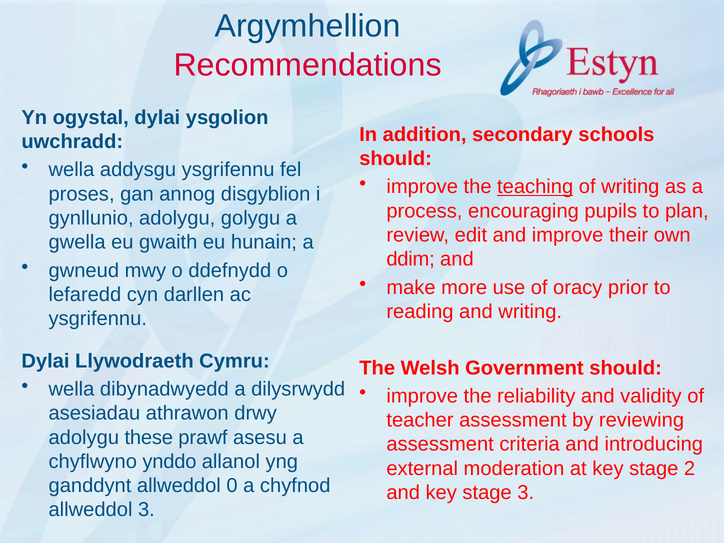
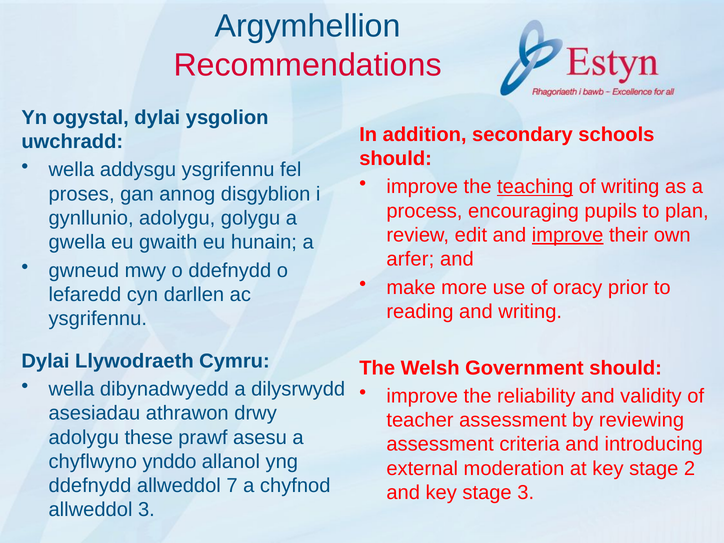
improve underline: none -> present (568, 235)
ddim: ddim -> arfer (410, 259)
ganddynt: ganddynt -> ddefnydd (90, 486)
0: 0 -> 7 (232, 486)
